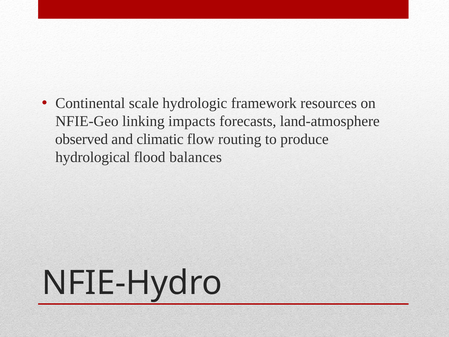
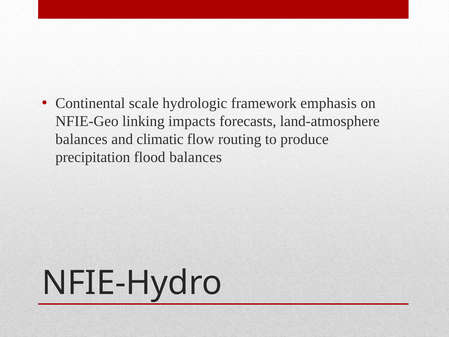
resources: resources -> emphasis (329, 103)
observed: observed -> balances (81, 139)
hydrological: hydrological -> precipitation (93, 157)
